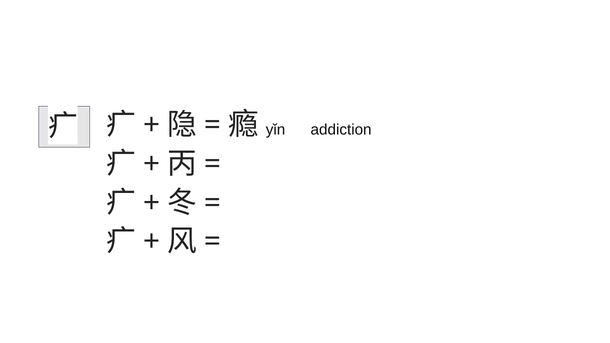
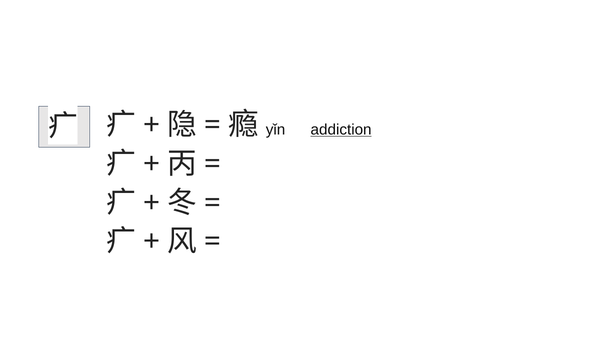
addiction underline: none -> present (341, 130)
